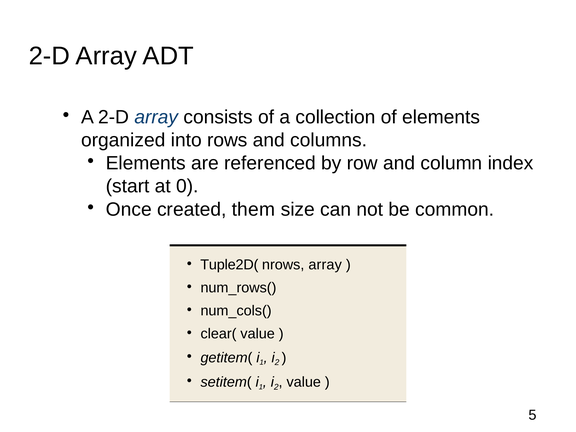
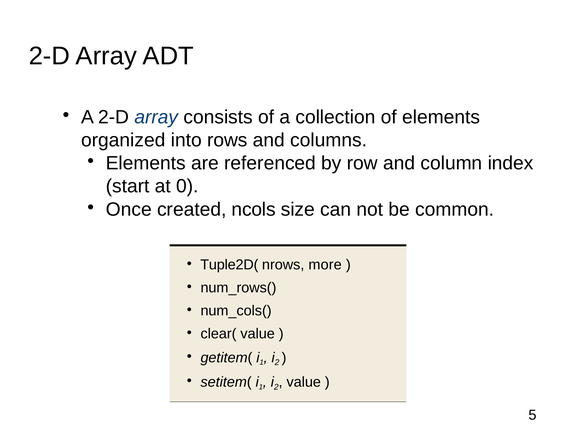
them: them -> ncols (254, 209)
nrows array: array -> more (325, 265)
